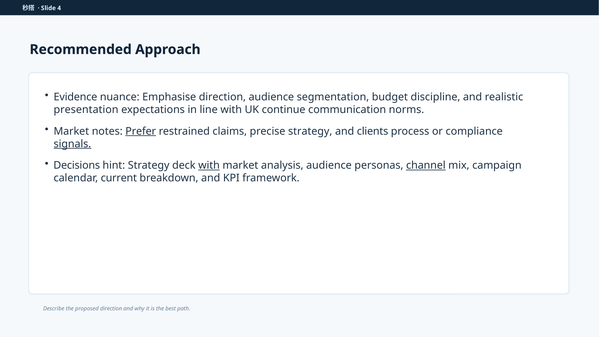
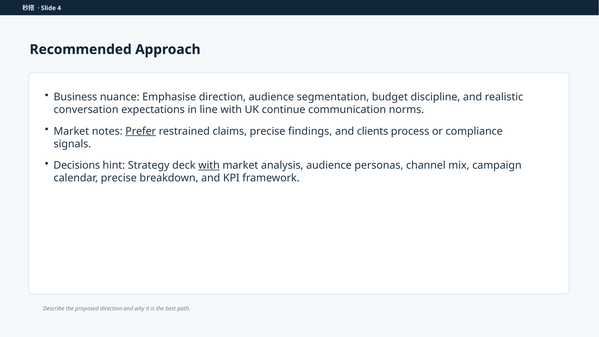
Evidence: Evidence -> Business (75, 97)
presentation: presentation -> conversation (86, 110)
precise strategy: strategy -> findings (310, 131)
signals underline: present -> none (72, 144)
channel underline: present -> none (426, 165)
calendar current: current -> precise (119, 178)
